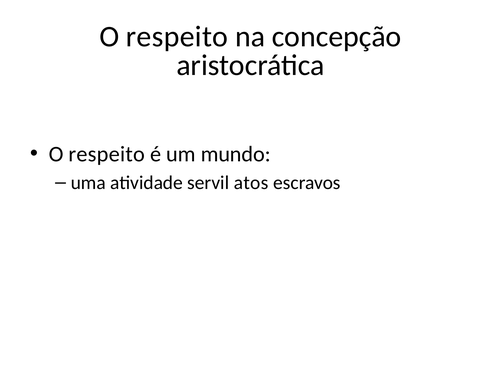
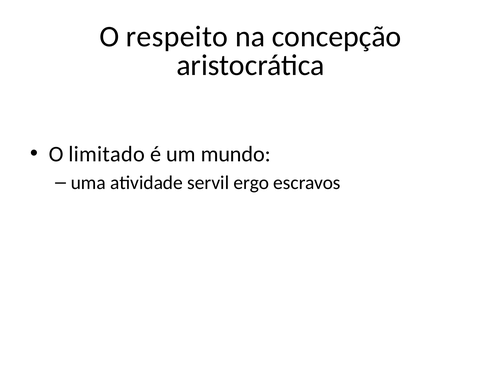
respeito: respeito -> limitado (107, 154)
atos: atos -> ergo (251, 183)
